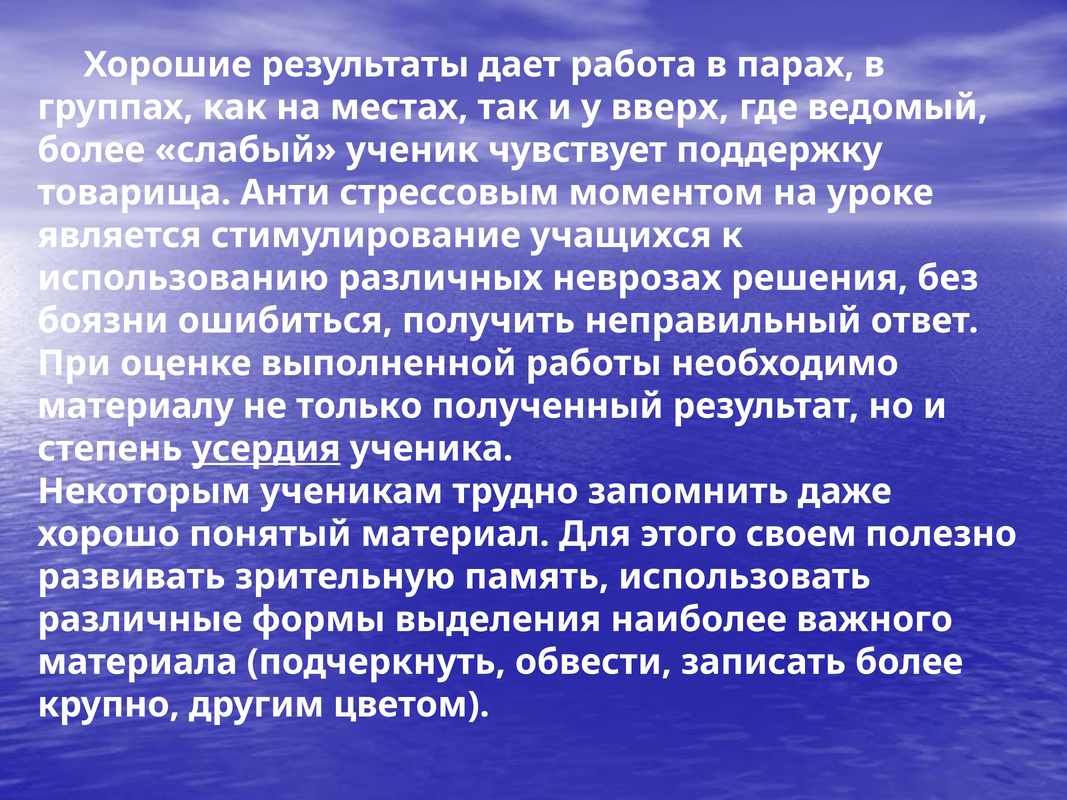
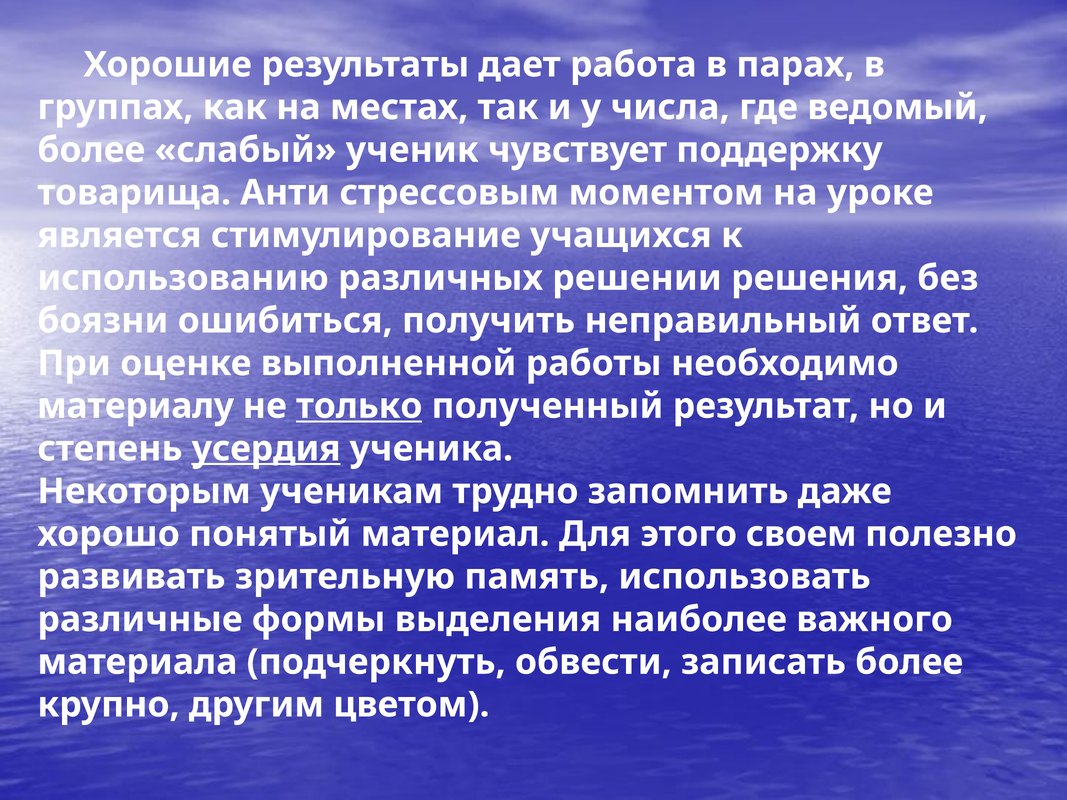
вверх: вверх -> числа (670, 107)
неврозах: неврозах -> решении (637, 278)
только underline: none -> present (359, 406)
